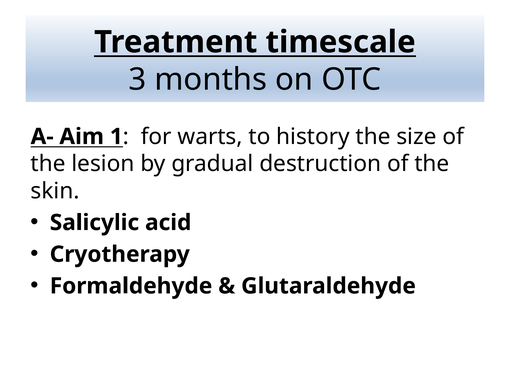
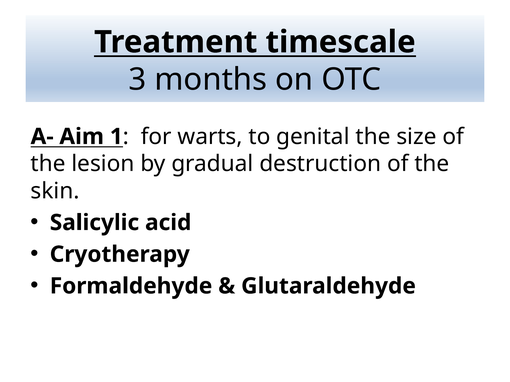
history: history -> genital (313, 137)
